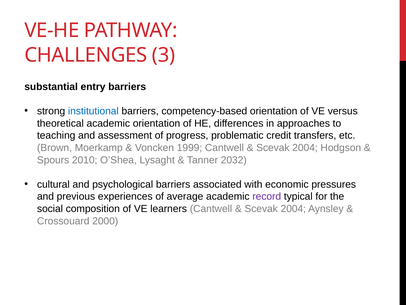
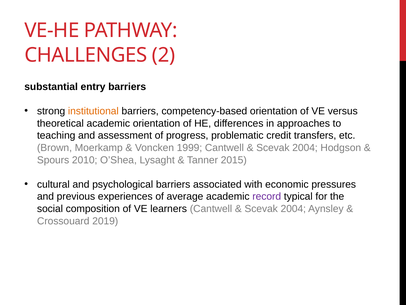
3: 3 -> 2 (164, 55)
institutional colour: blue -> orange (93, 111)
2032: 2032 -> 2015 (234, 160)
2000: 2000 -> 2019 (105, 221)
